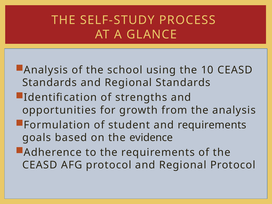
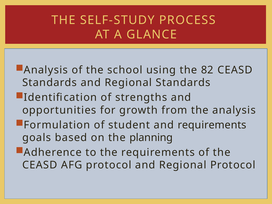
10: 10 -> 82 (207, 70)
evidence: evidence -> planning (151, 138)
